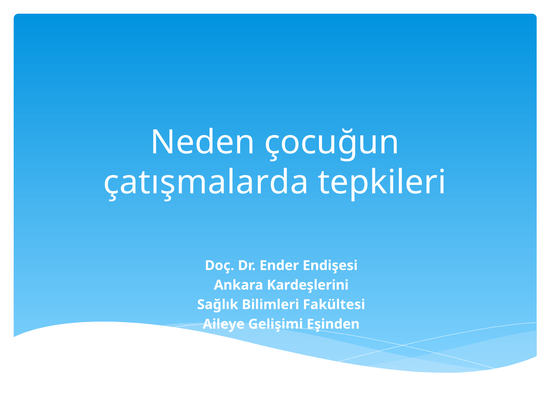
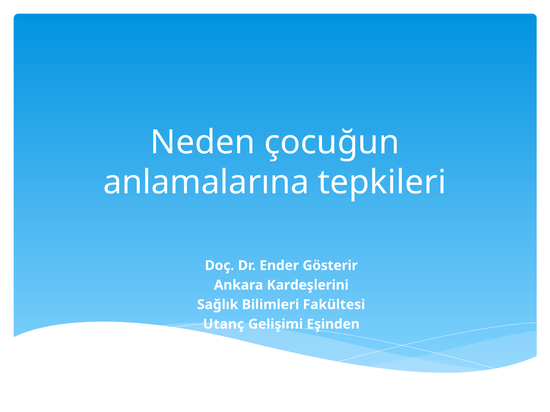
çatışmalarda: çatışmalarda -> anlamalarına (206, 183)
Endişesi: Endişesi -> Gösterir (330, 266)
Aileye: Aileye -> Utanç (224, 325)
